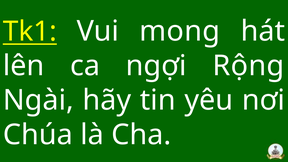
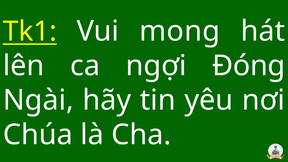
Rộng: Rộng -> Đóng (249, 66)
